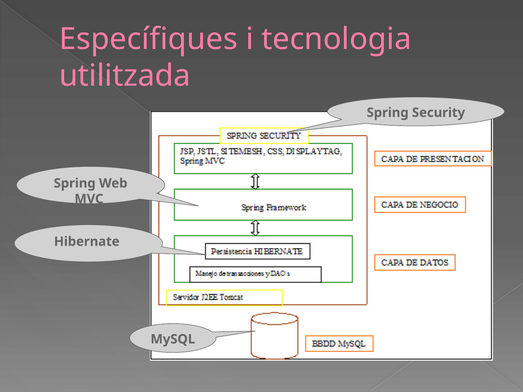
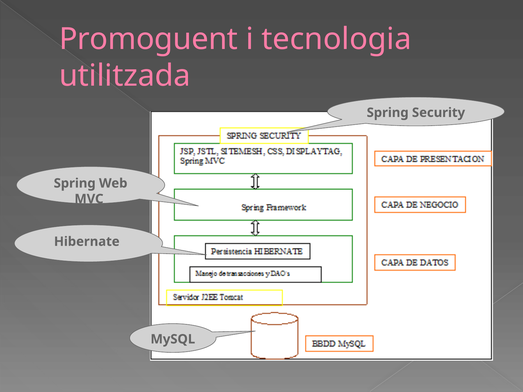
Específiques: Específiques -> Promoguent (148, 39)
